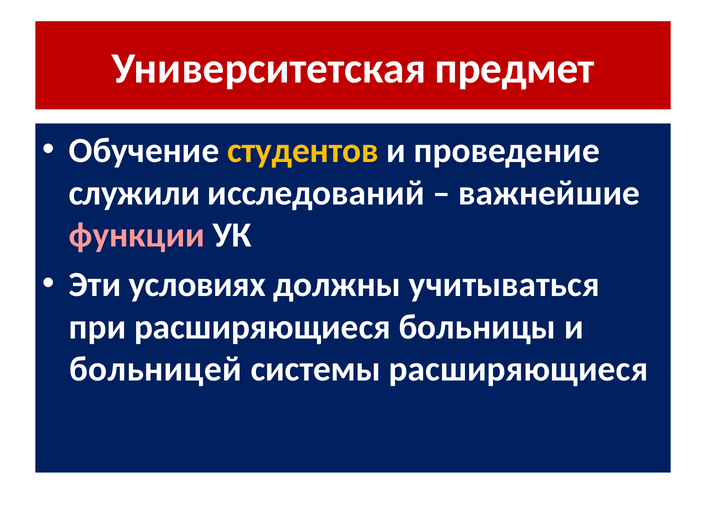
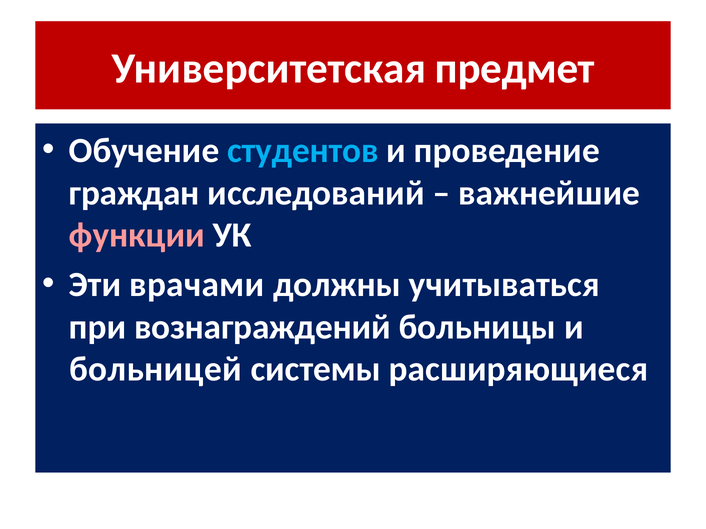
студентов colour: yellow -> light blue (303, 151)
служили: служили -> граждан (134, 193)
условиях: условиях -> врачами (197, 285)
при расширяющиеся: расширяющиеся -> вознаграждений (263, 327)
